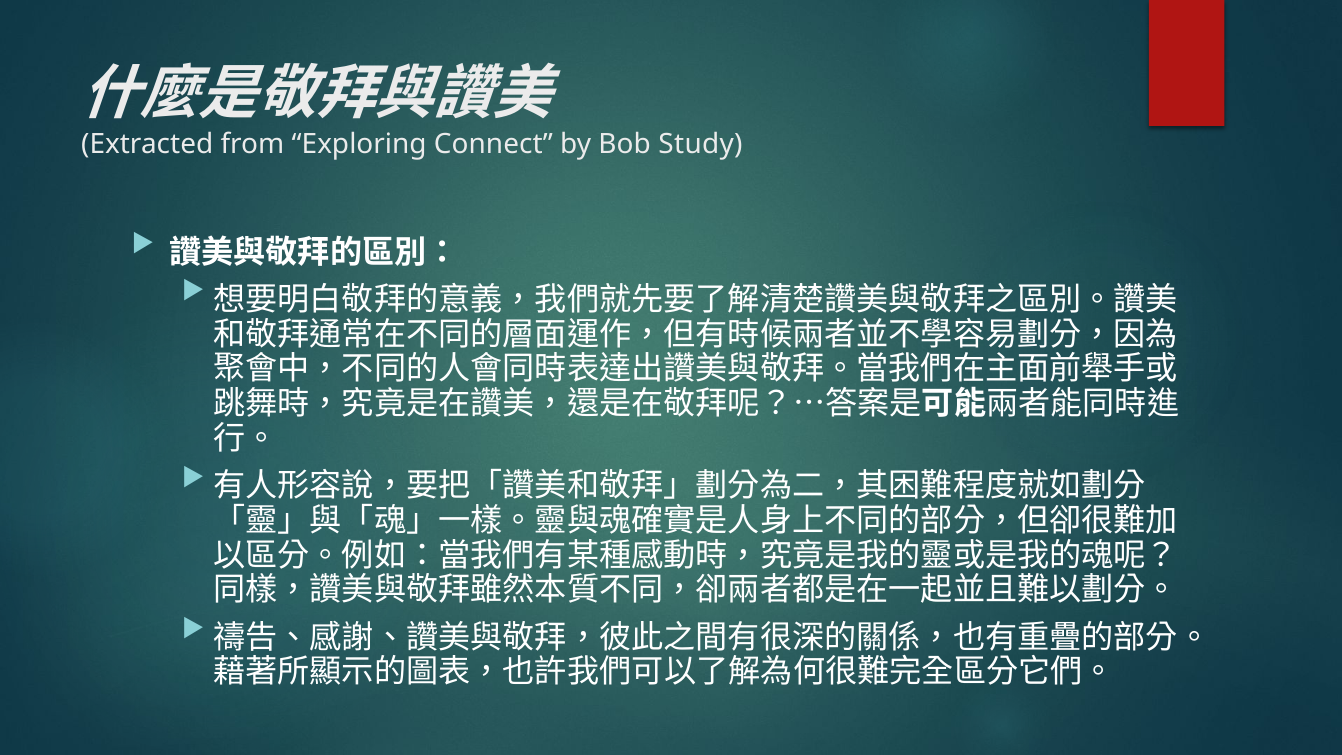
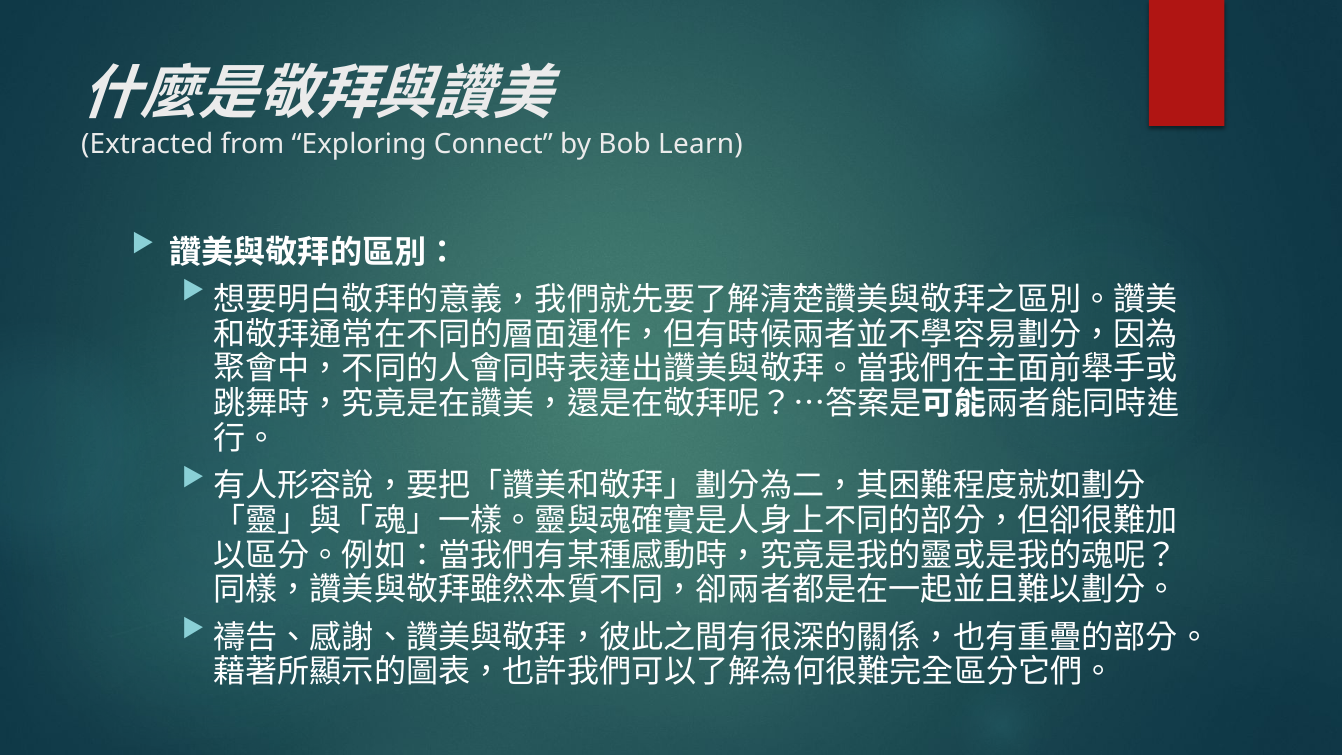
Study: Study -> Learn (701, 144)
